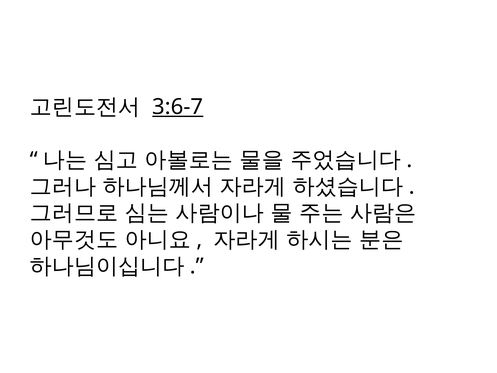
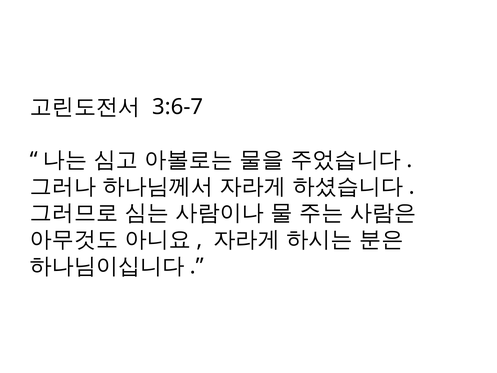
3:6-7 underline: present -> none (178, 107)
